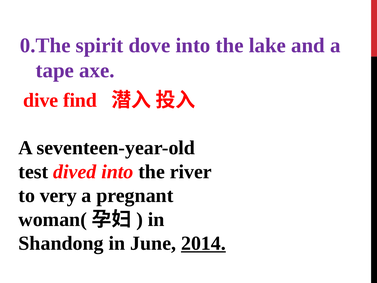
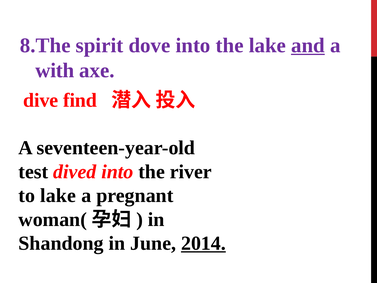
0.The: 0.The -> 8.The (45, 45)
and underline: none -> present (308, 45)
tape: tape -> with (55, 70)
to very: very -> lake (58, 195)
